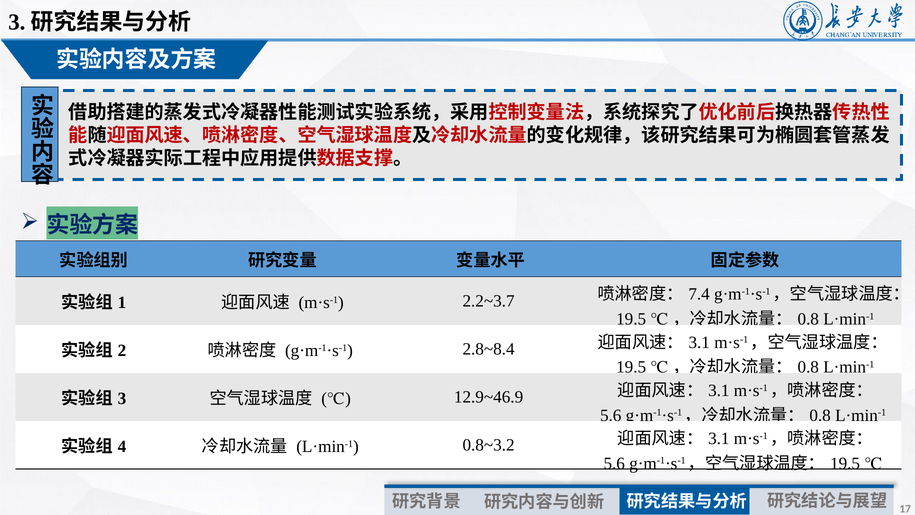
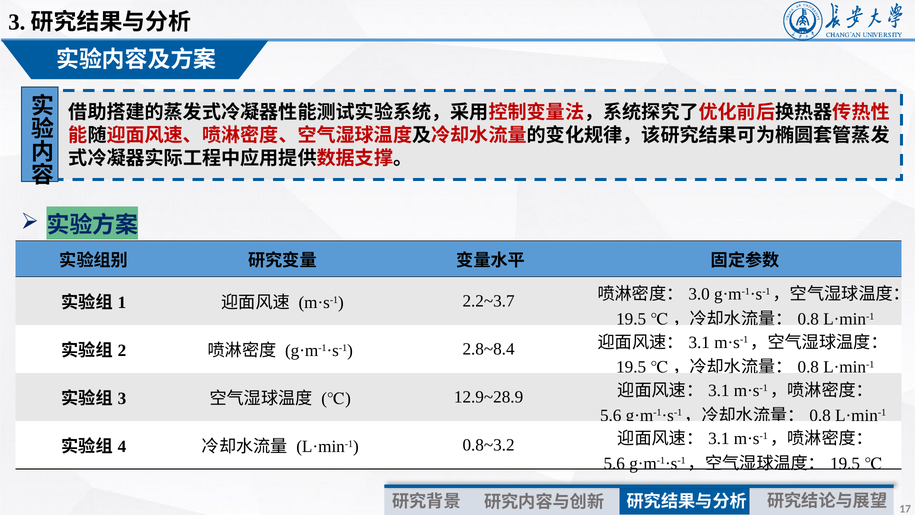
7.4: 7.4 -> 3.0 (699, 294)
12.9~46.9: 12.9~46.9 -> 12.9~28.9 (489, 397)
